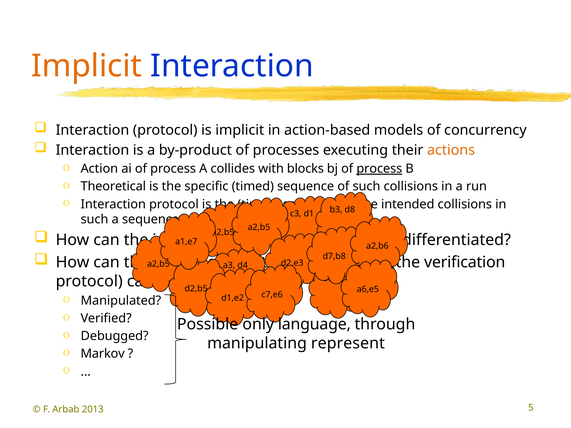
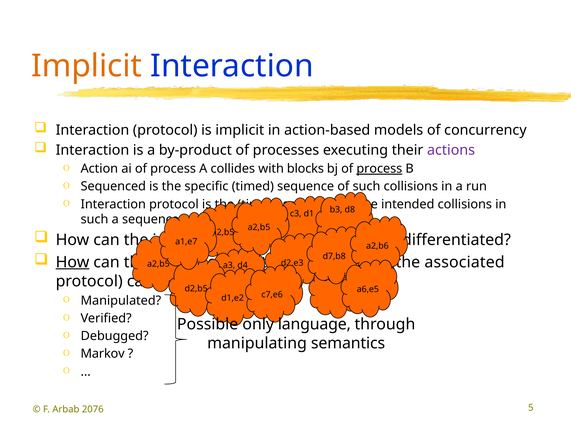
actions colour: orange -> purple (451, 150)
Theoretical: Theoretical -> Sequenced (113, 187)
How underline: none -> present (72, 262)
verification: verification -> associated (465, 262)
represent: represent -> semantics (348, 344)
2013: 2013 -> 2076 (93, 410)
